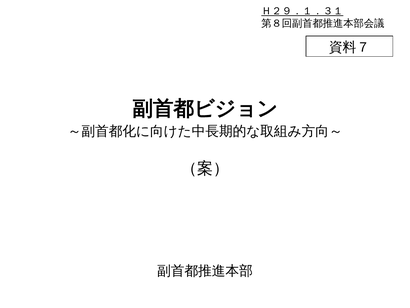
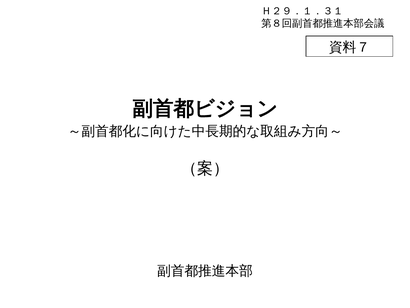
Ｈ２９．１．３１ underline: present -> none (302, 11)
